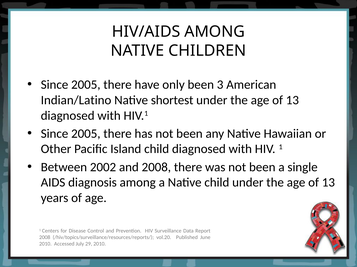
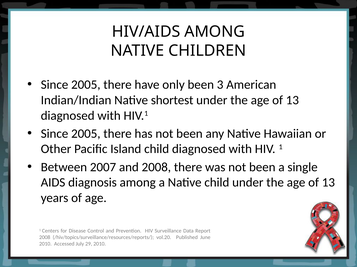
Indian/Latino: Indian/Latino -> Indian/Indian (76, 100)
2002: 2002 -> 2007 (103, 167)
